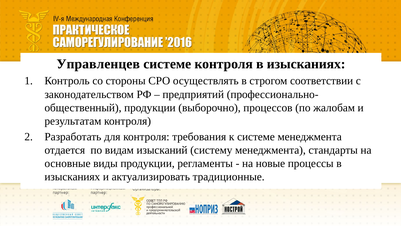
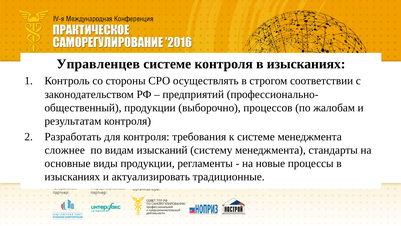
отдается: отдается -> сложнее (65, 150)
